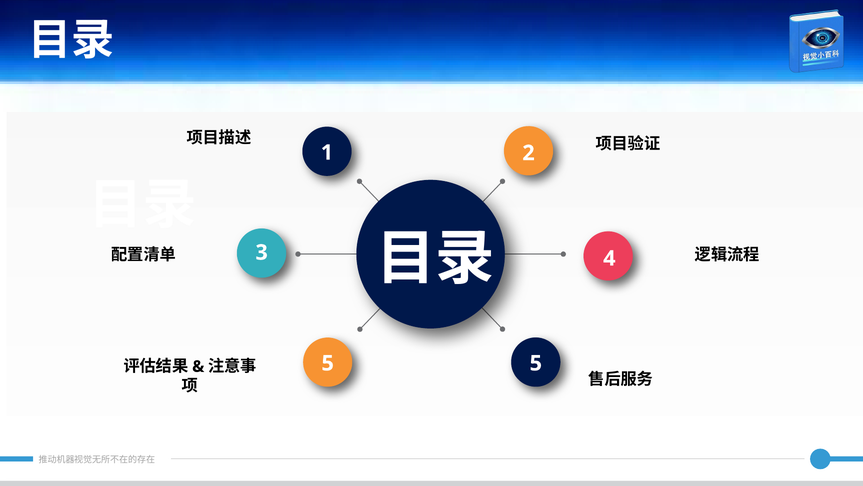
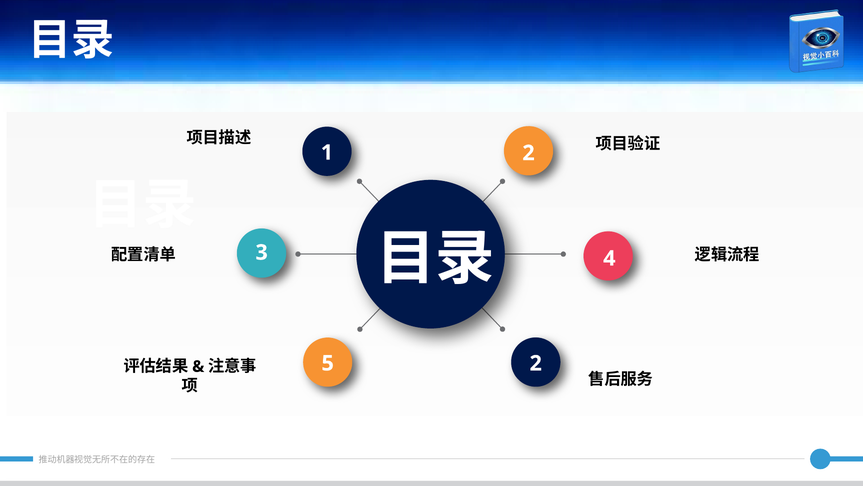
5 5: 5 -> 2 (536, 363)
